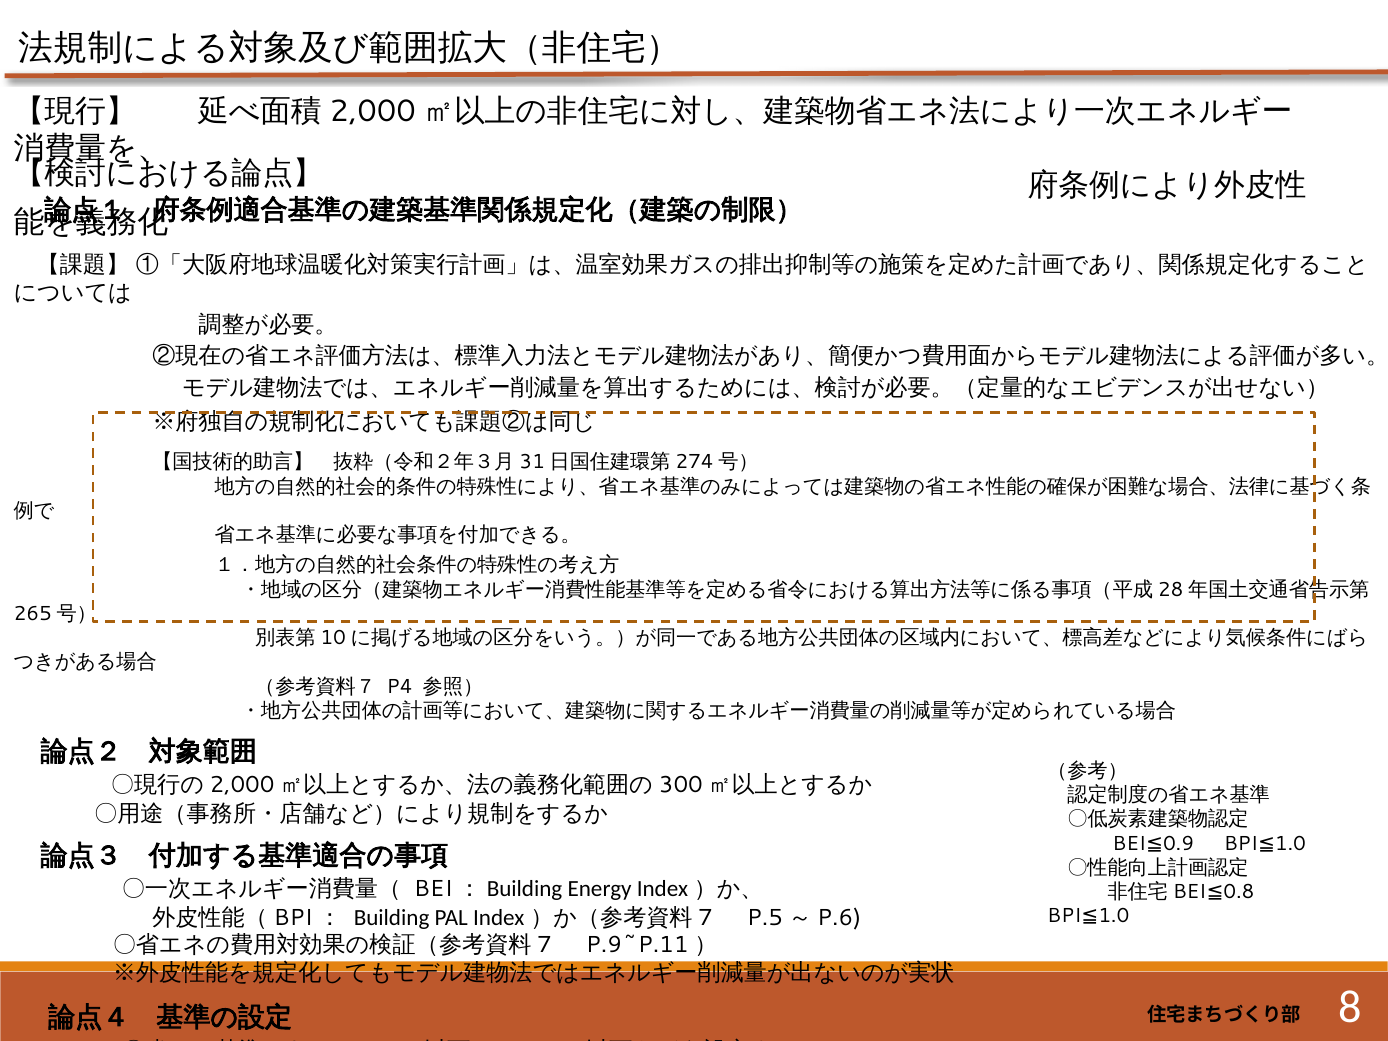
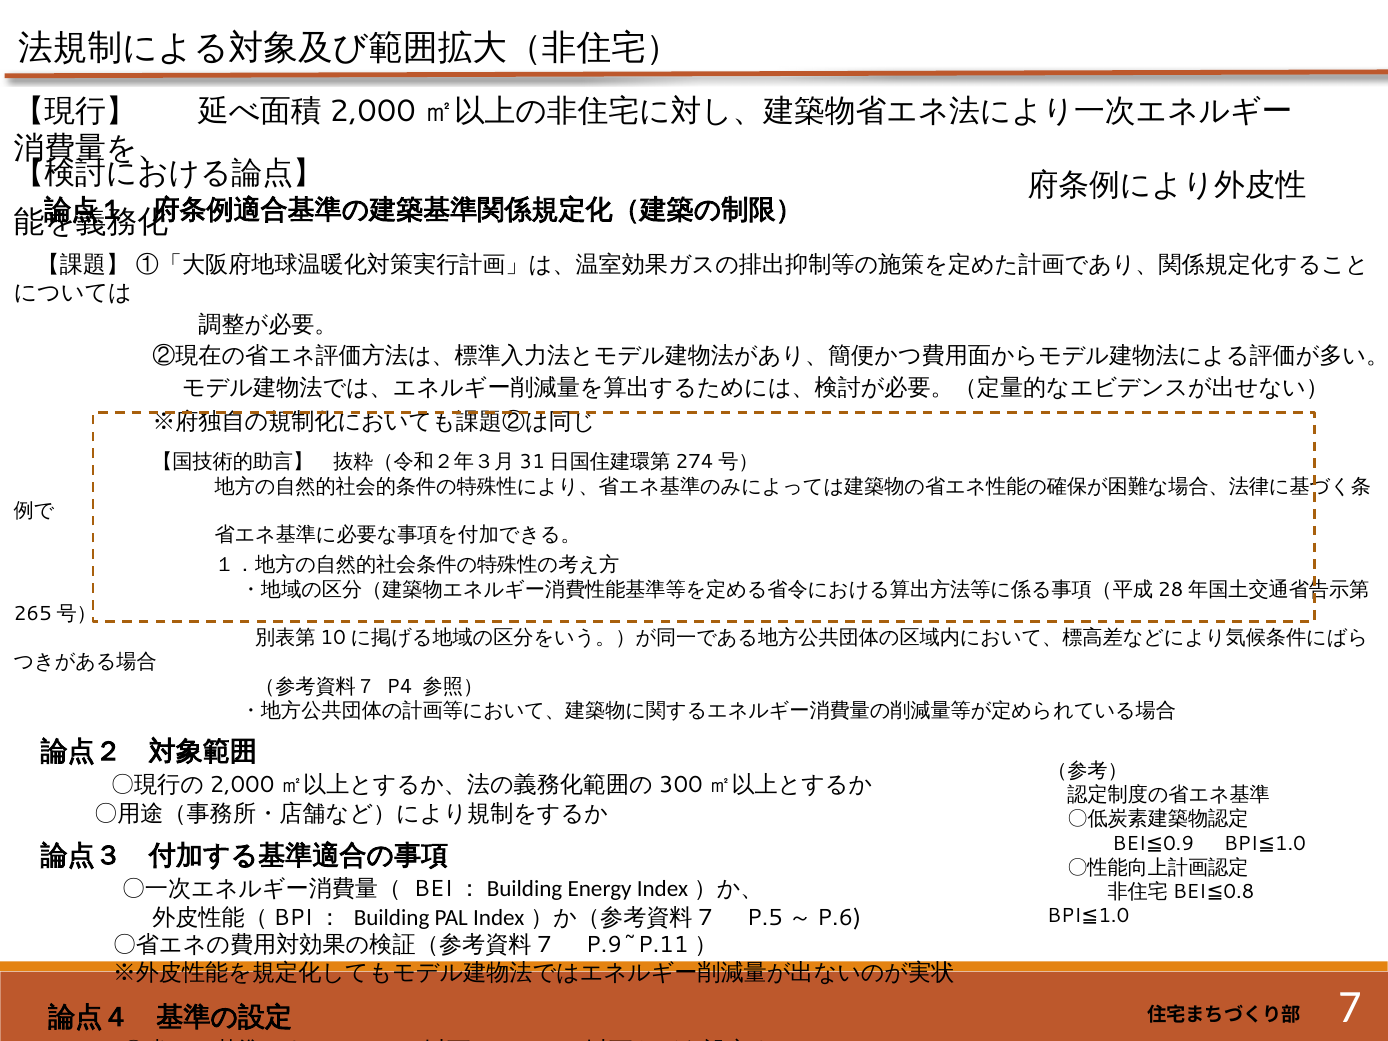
8: 8 -> 7 (1350, 1007)
